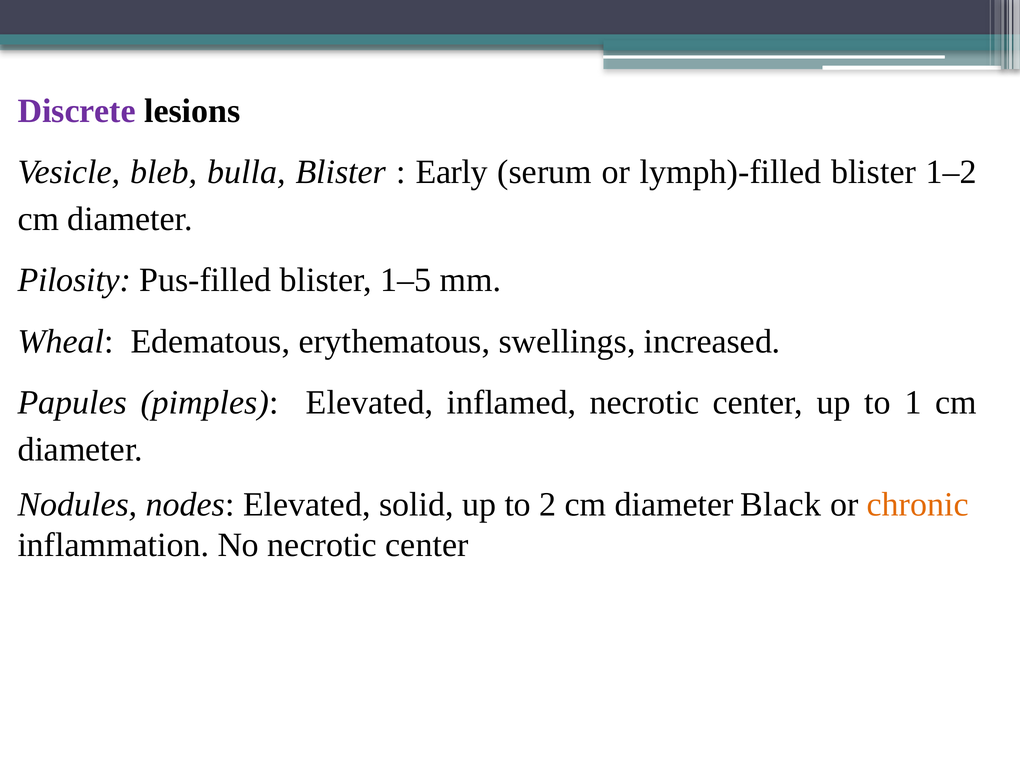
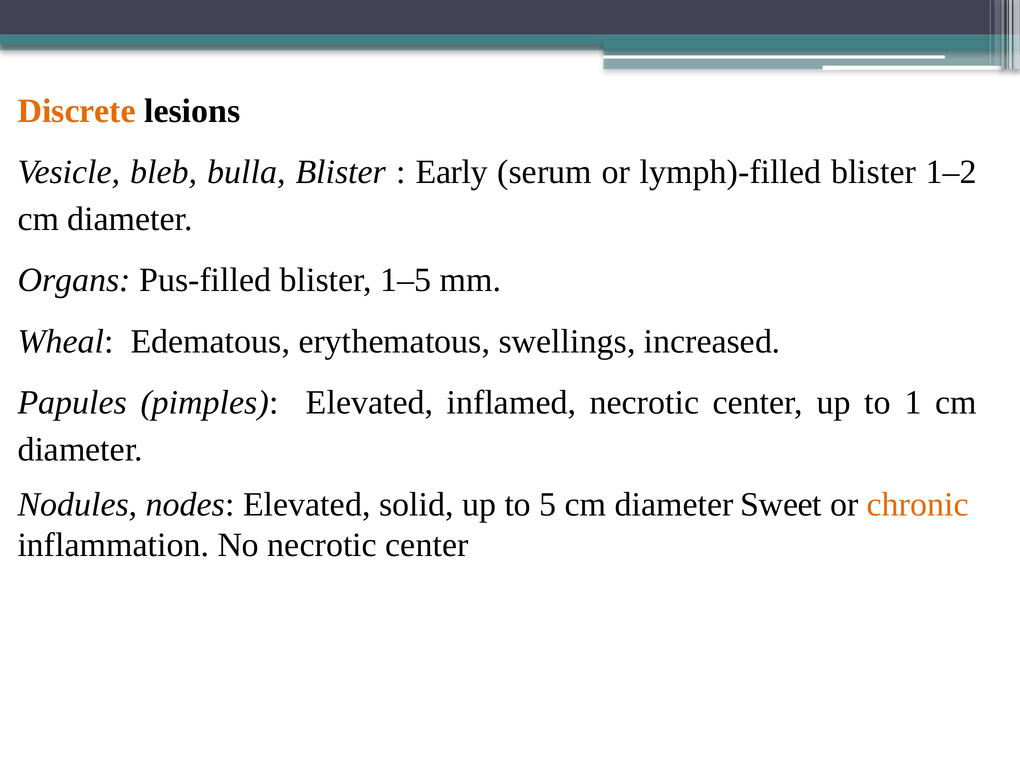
Discrete colour: purple -> orange (77, 111)
Pilosity: Pilosity -> Organs (74, 280)
2: 2 -> 5 (548, 504)
Black: Black -> Sweet (781, 504)
